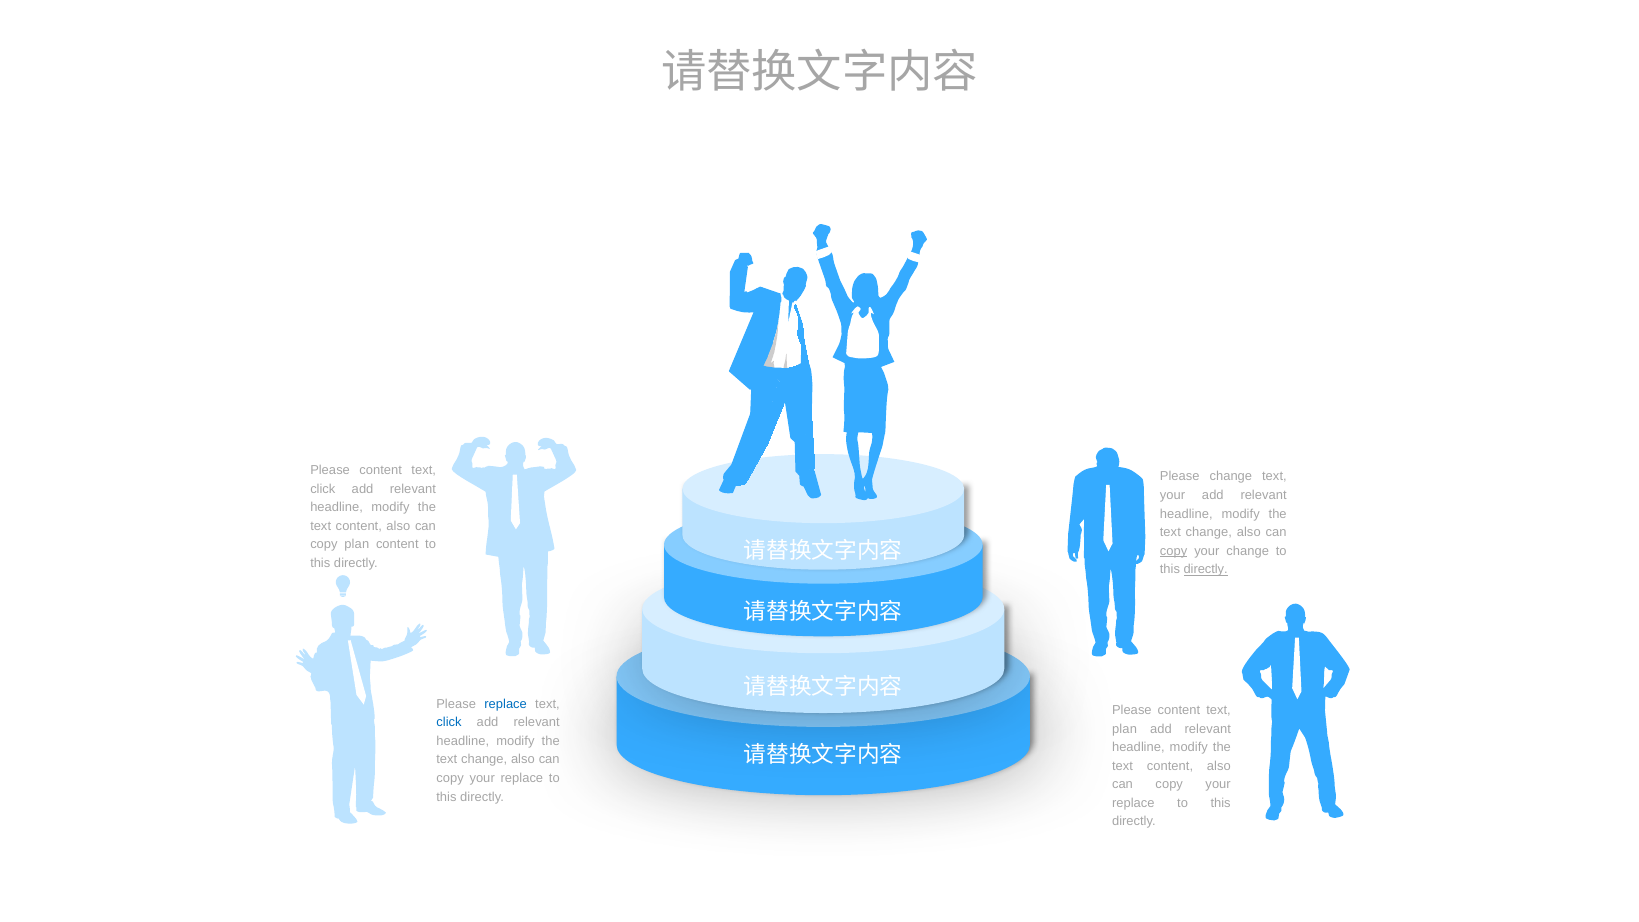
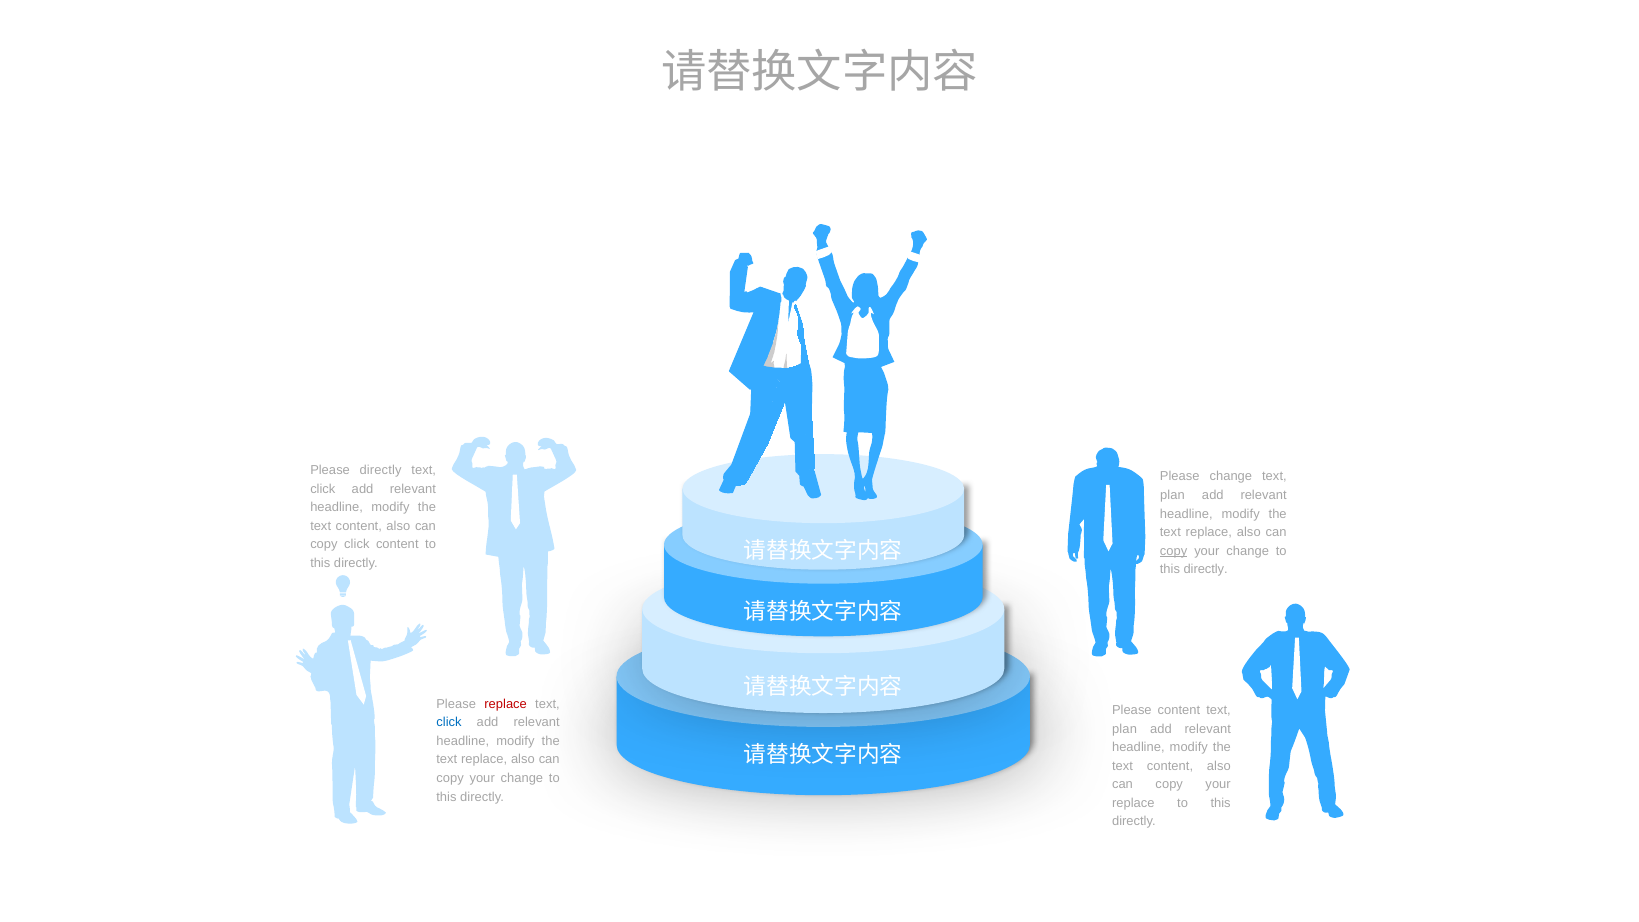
content: content -> directly (381, 470)
your: your -> plan (1172, 495)
change: change -> replace (1209, 532)
copy plan: plan -> click (357, 545)
directly underline: present -> none (1206, 570)
replace colour: blue -> red (506, 704)
change: change -> replace (484, 760)
replace: replace -> change (522, 778)
